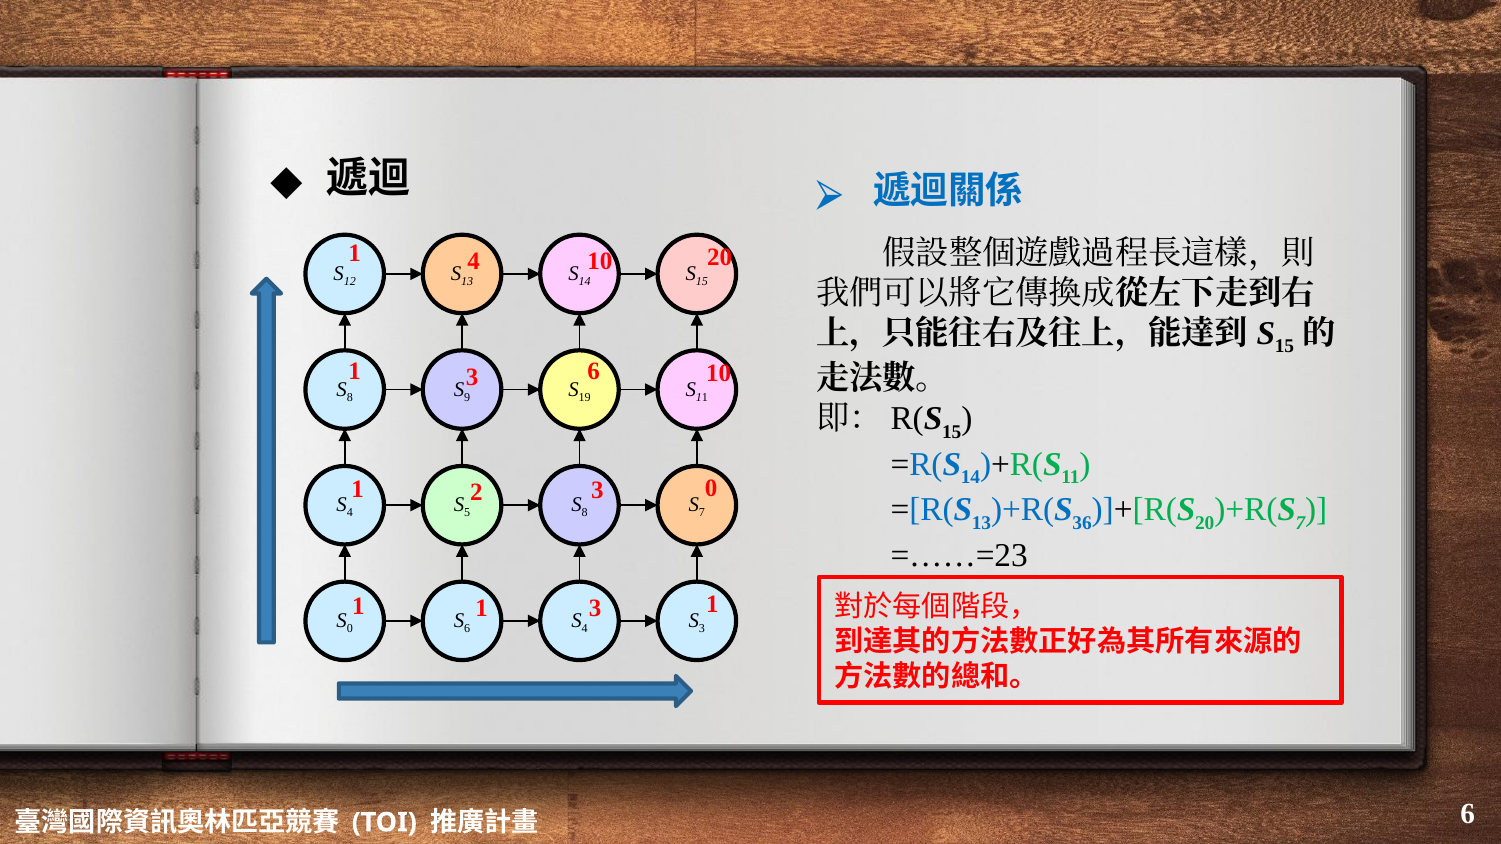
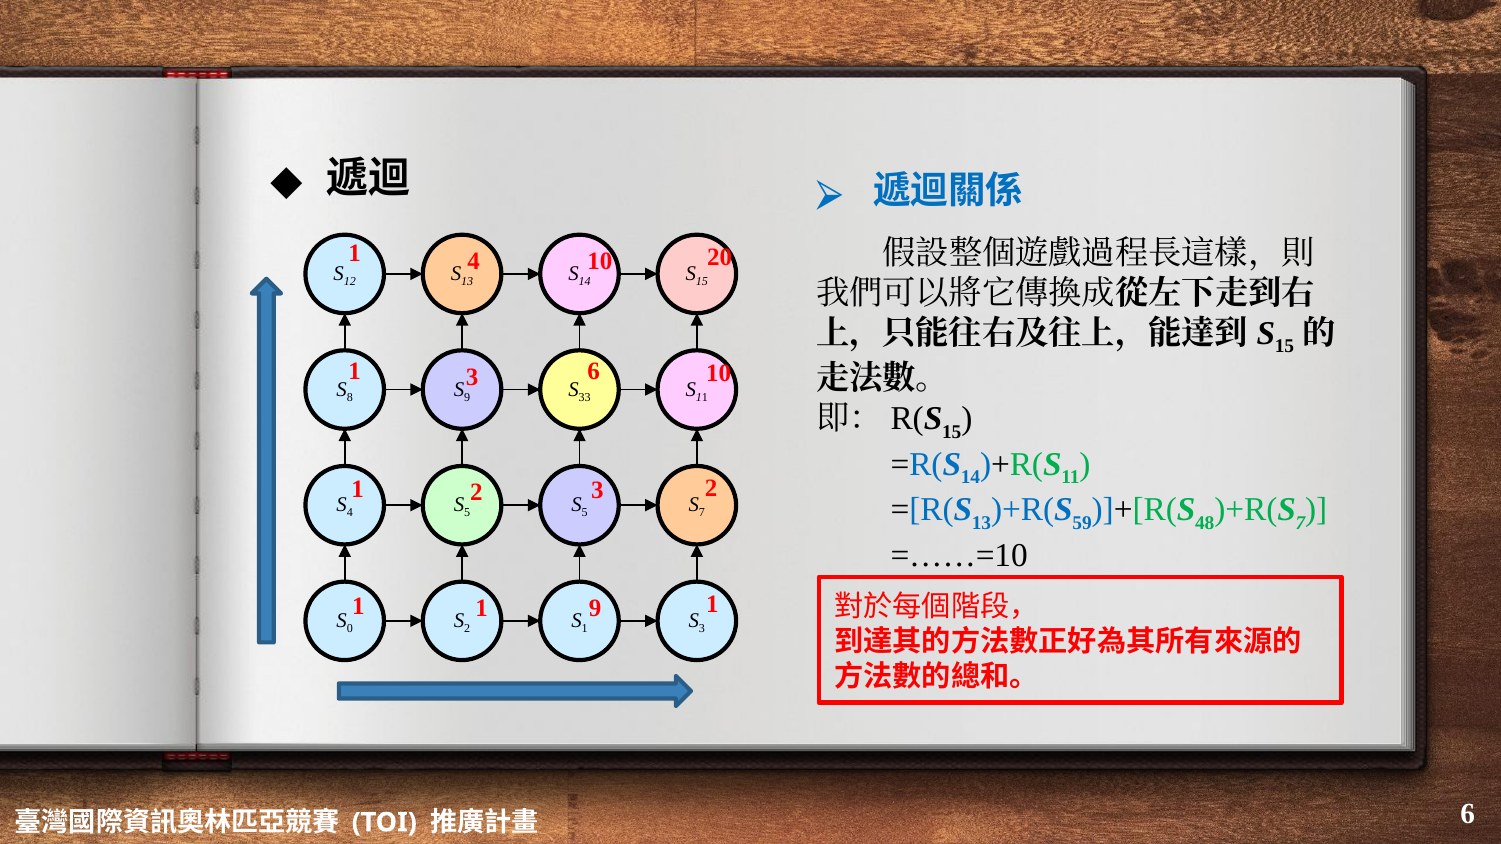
19: 19 -> 33 (585, 398)
3 0: 0 -> 2 (711, 488)
36: 36 -> 59 (1082, 523)
20: 20 -> 48 (1205, 523)
8: 8 -> 5 (585, 513)
=……=23: =……=23 -> =……=10 (959, 556)
1 3: 3 -> 9 (595, 609)
6: 6 -> 2 (467, 629)
4: 4 -> 1 (585, 629)
